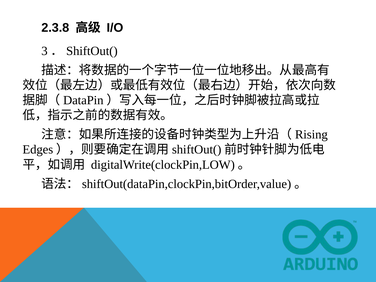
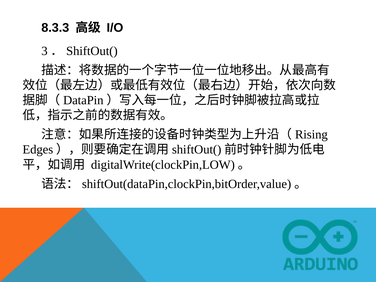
2.3.8: 2.3.8 -> 8.3.3 (55, 28)
